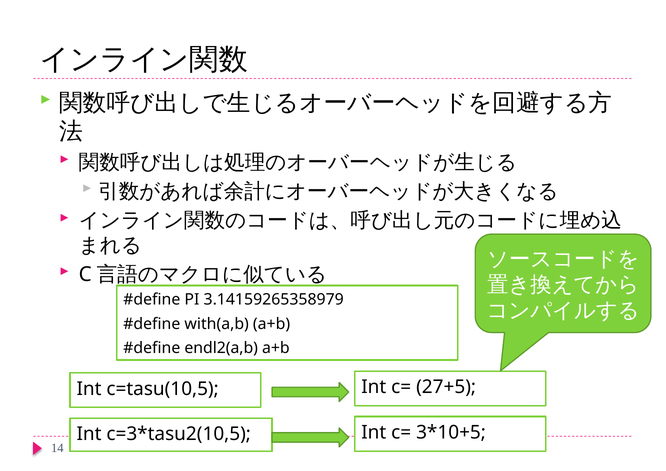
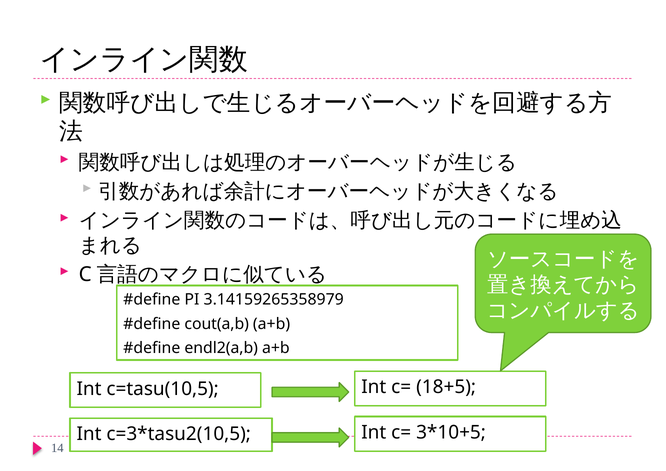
with(a,b: with(a,b -> cout(a,b (217, 324)
27+5: 27+5 -> 18+5 (446, 387)
